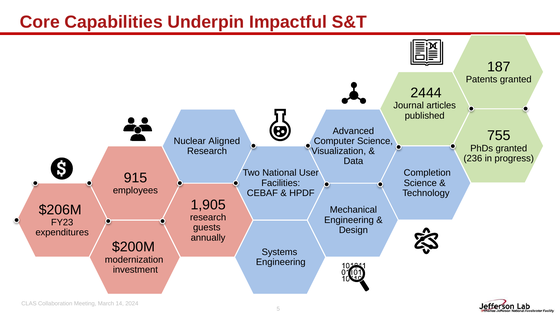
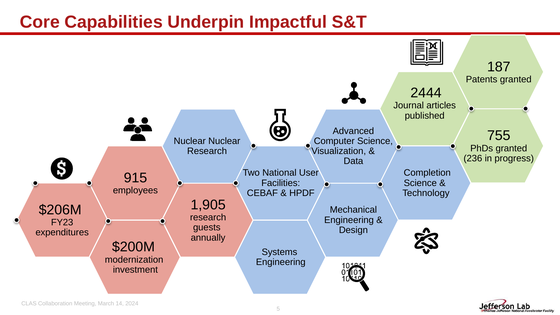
Nuclear Aligned: Aligned -> Nuclear (224, 141)
